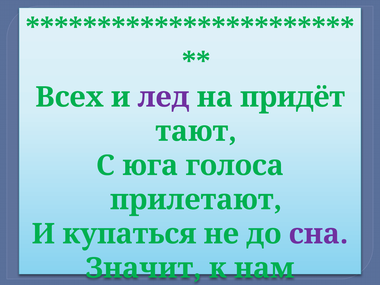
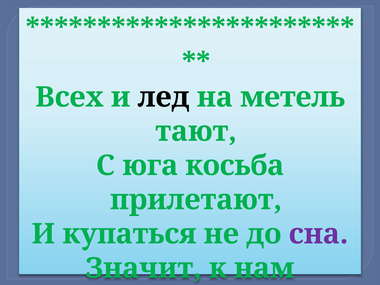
лед colour: purple -> black (164, 97)
придёт: придёт -> метель (293, 97)
голоса: голоса -> косьба (235, 166)
